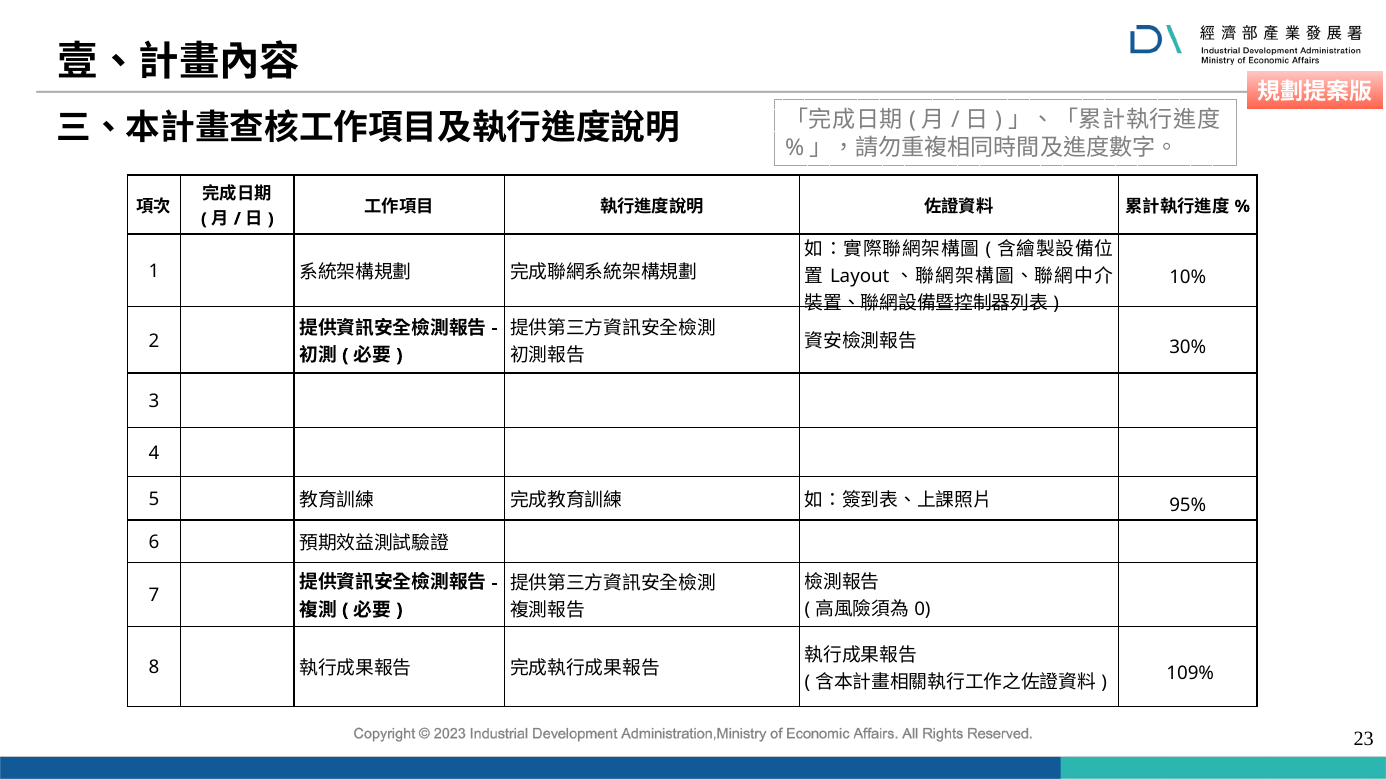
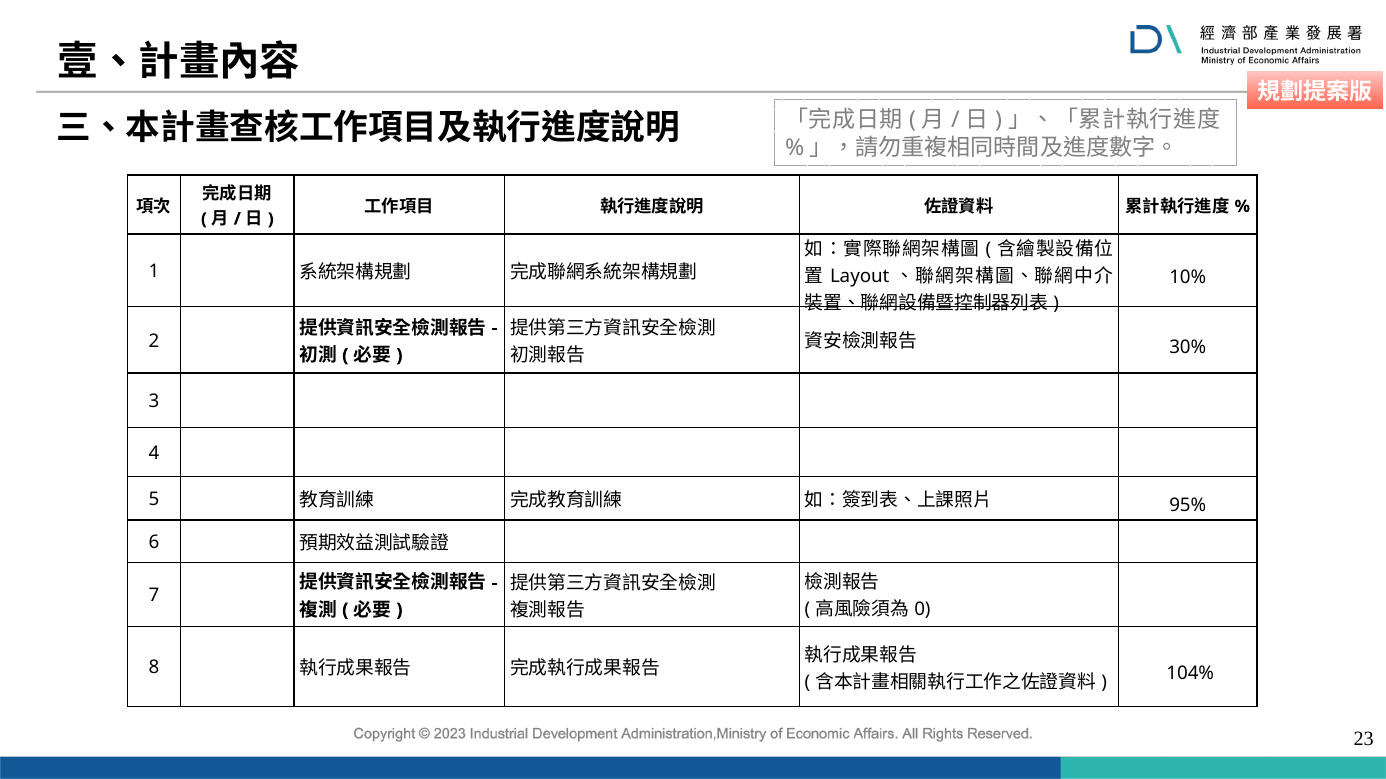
109%: 109% -> 104% (1190, 674)
